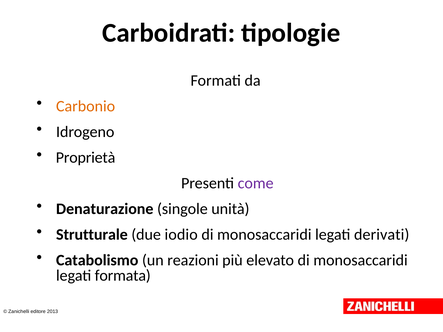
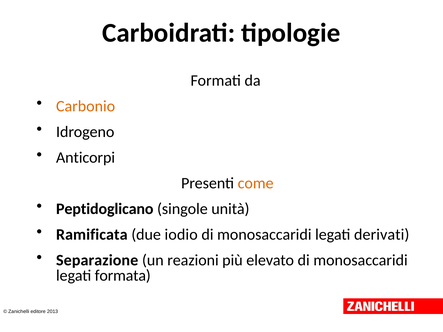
Proprietà: Proprietà -> Anticorpi (86, 158)
come colour: purple -> orange (256, 183)
Denaturazione: Denaturazione -> Peptidoglicano (105, 209)
Strutturale: Strutturale -> Ramificata (92, 235)
Catabolismo: Catabolismo -> Separazione (97, 261)
